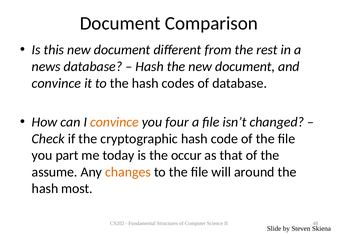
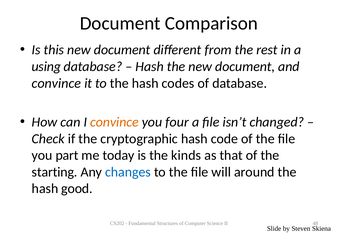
news: news -> using (46, 67)
occur: occur -> kinds (186, 155)
assume: assume -> starting (55, 172)
changes colour: orange -> blue (128, 172)
most: most -> good (77, 189)
